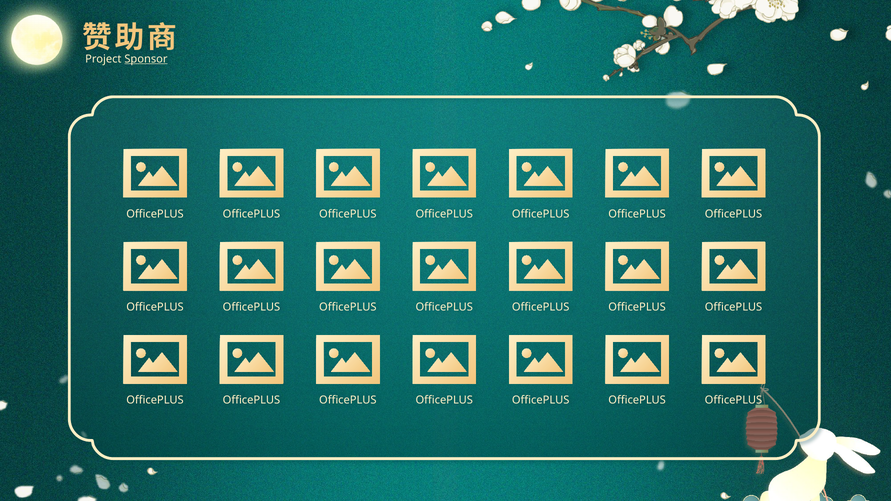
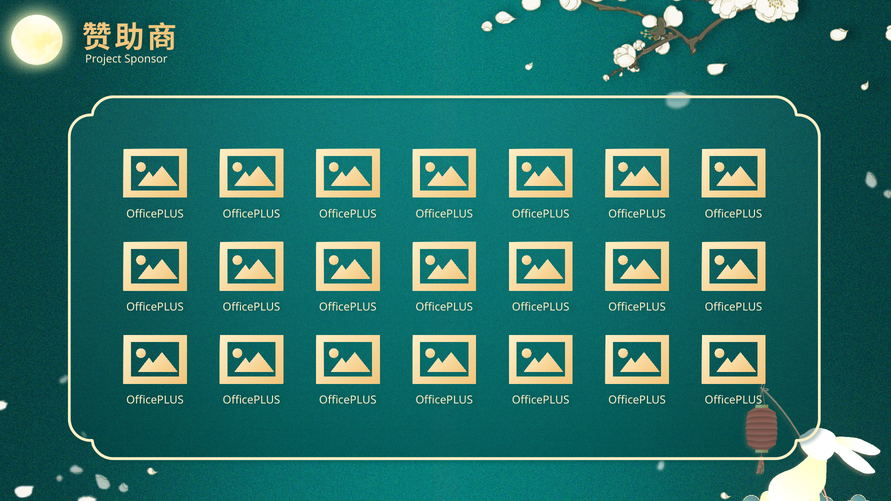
Sponsor underline: present -> none (146, 59)
